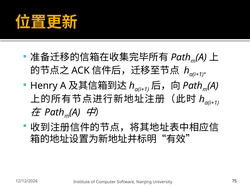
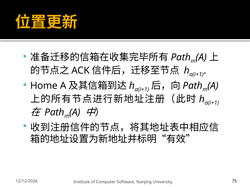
Henry: Henry -> Home (44, 86)
